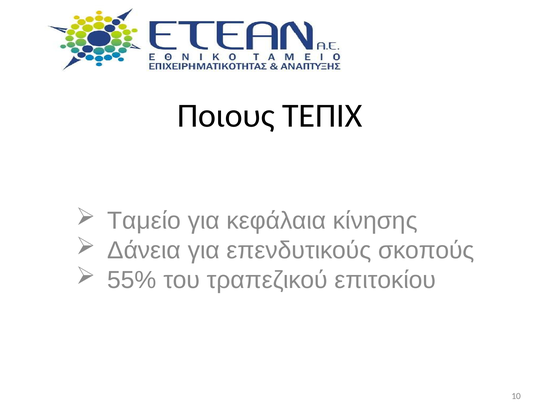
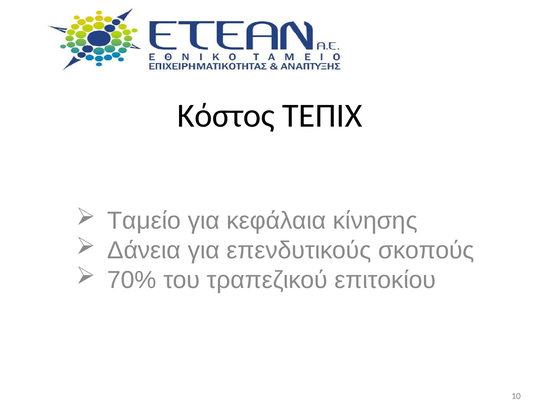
Ποιους: Ποιους -> Κόστος (226, 116)
55%: 55% -> 70% (132, 280)
